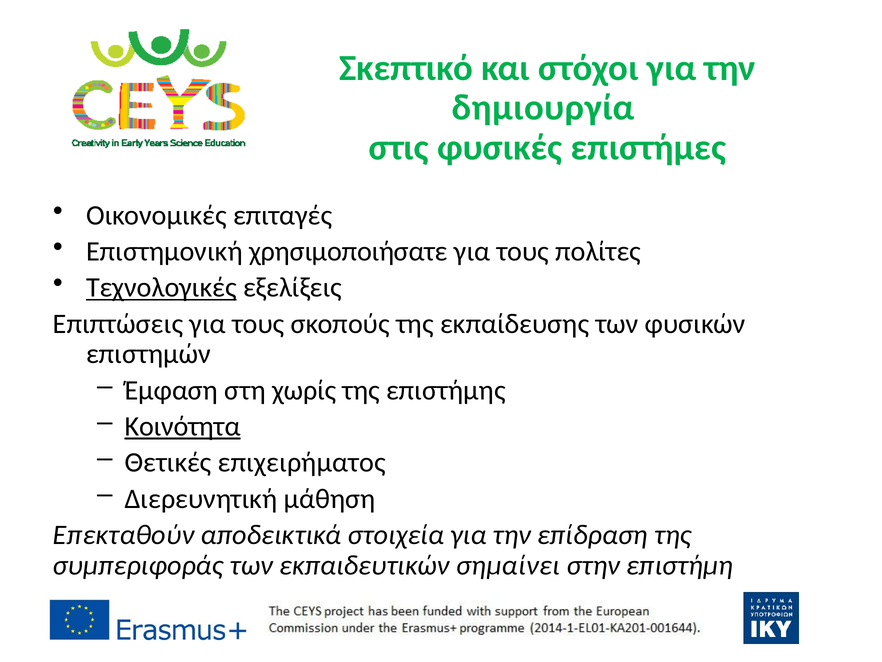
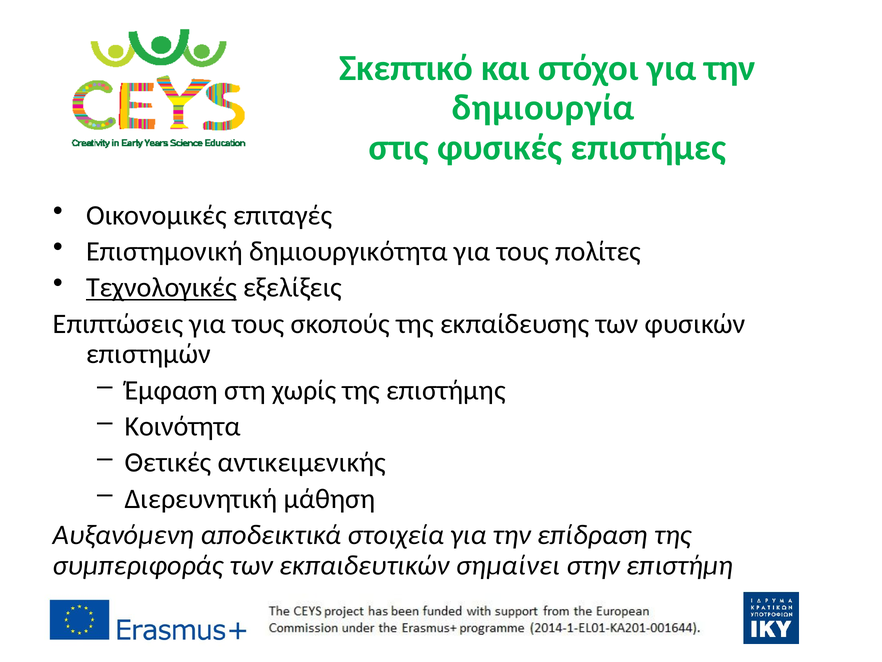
χρησιμοποιήσατε: χρησιμοποιήσατε -> δημιουργικότητα (348, 251)
Κοινότητα underline: present -> none (183, 426)
επιχειρήματος: επιχειρήματος -> αντικειμενικής (302, 462)
Επεκταθούν: Επεκταθούν -> Αυξανόμενη (124, 534)
